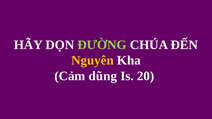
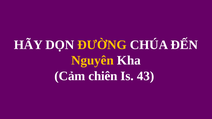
ĐƯỜNG colour: light green -> yellow (102, 45)
dũng: dũng -> chiên (103, 76)
20: 20 -> 43 (146, 76)
